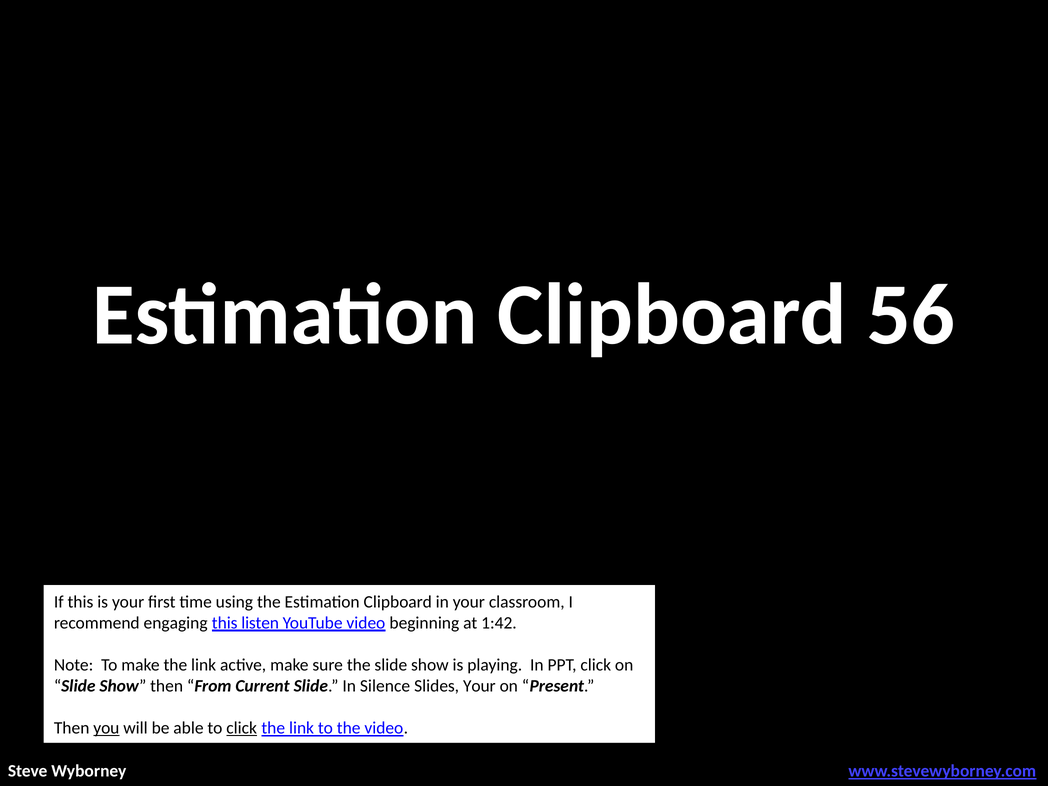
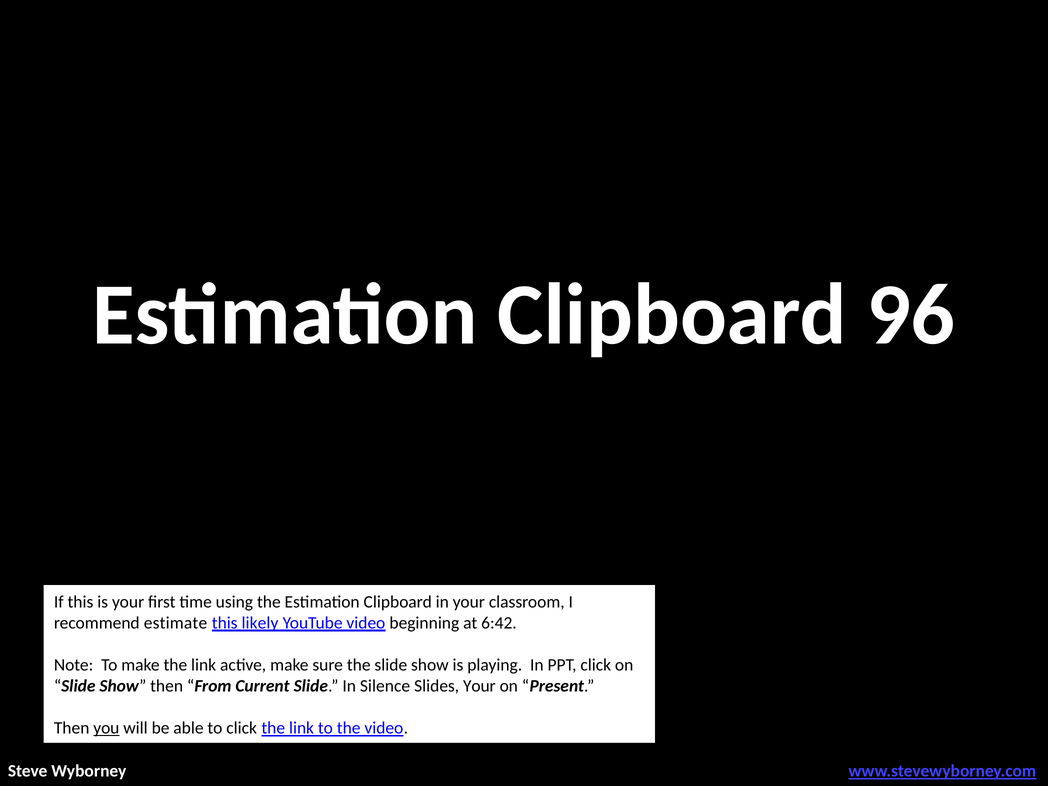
56: 56 -> 96 (911, 315)
engaging: engaging -> estimate (176, 623)
listen: listen -> likely (260, 623)
1:42: 1:42 -> 6:42 (499, 623)
click underline: present -> none (242, 728)
